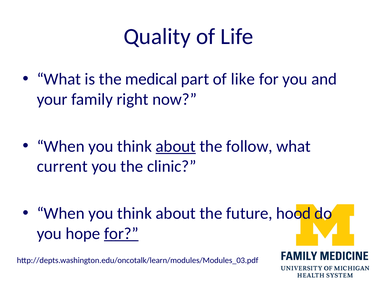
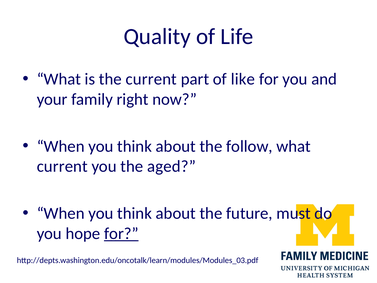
the medical: medical -> current (151, 79)
about underline: present -> none (176, 146)
clinic: clinic -> aged (172, 166)
hood: hood -> must (294, 213)
